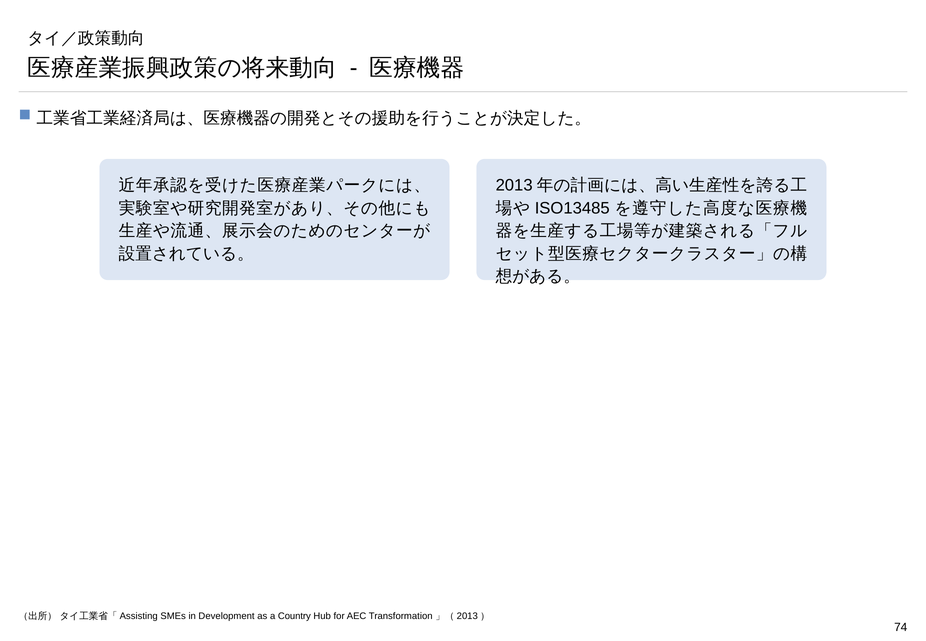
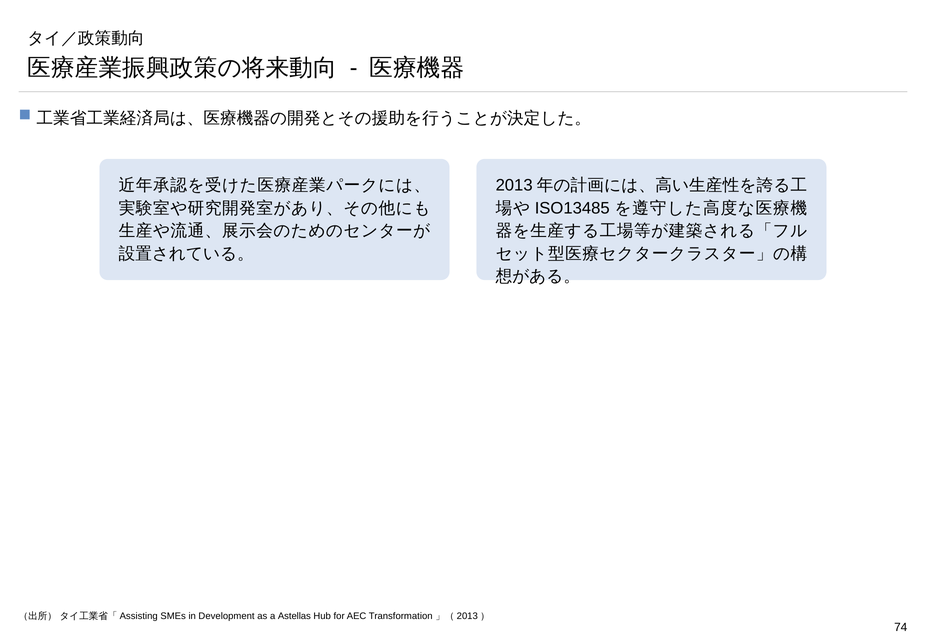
Country: Country -> Astellas (294, 616)
